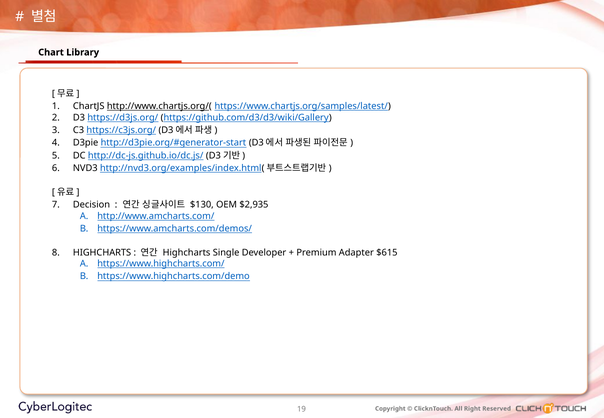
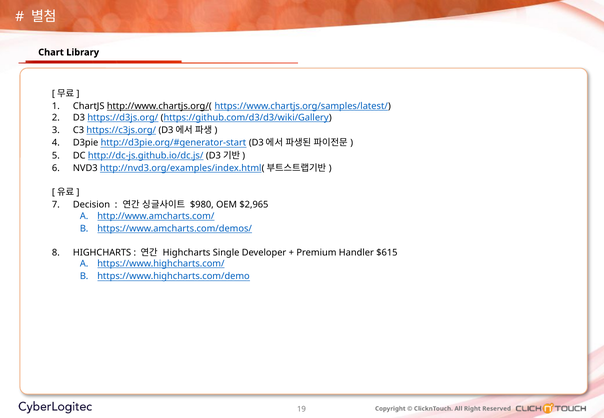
$130: $130 -> $980 (202, 205)
$2,935: $2,935 -> $2,965 (254, 205)
Adapter: Adapter -> Handler (356, 253)
